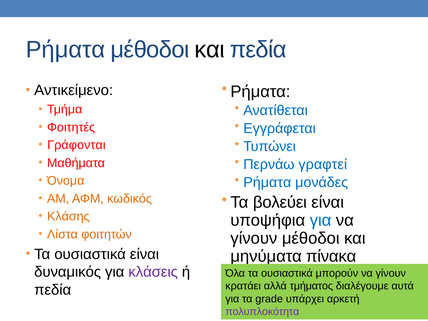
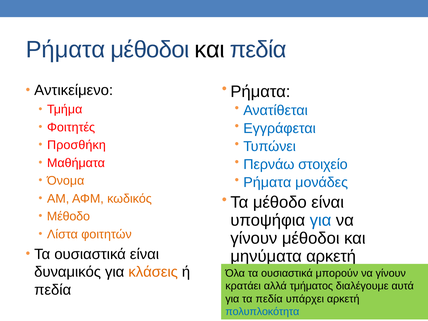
Γράφονται: Γράφονται -> Προσθήκη (76, 145)
γραφτεί: γραφτεί -> στοιχείο (323, 164)
Τα βολεύει: βολεύει -> μέθοδο (280, 202)
Κλάσης: Κλάσης -> Μέθοδο (68, 216)
μηνύματα πίνακα: πίνακα -> αρκετή (331, 256)
κλάσεις colour: purple -> orange (153, 272)
τα grade: grade -> πεδία (269, 299)
πολυπλοκότητα colour: purple -> blue (262, 312)
